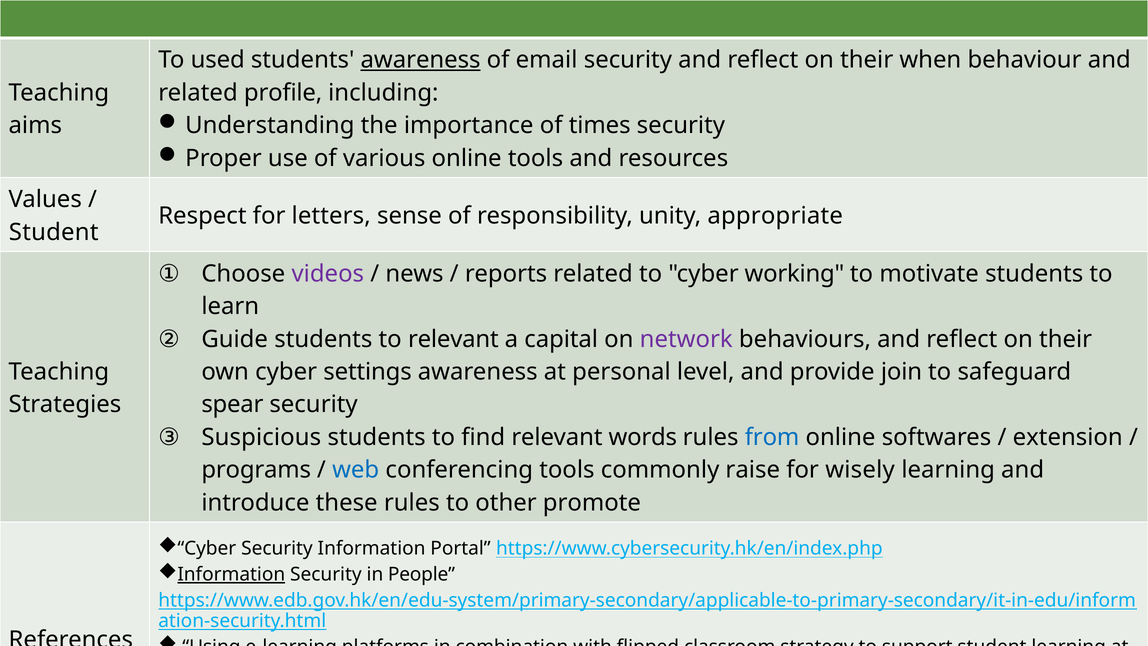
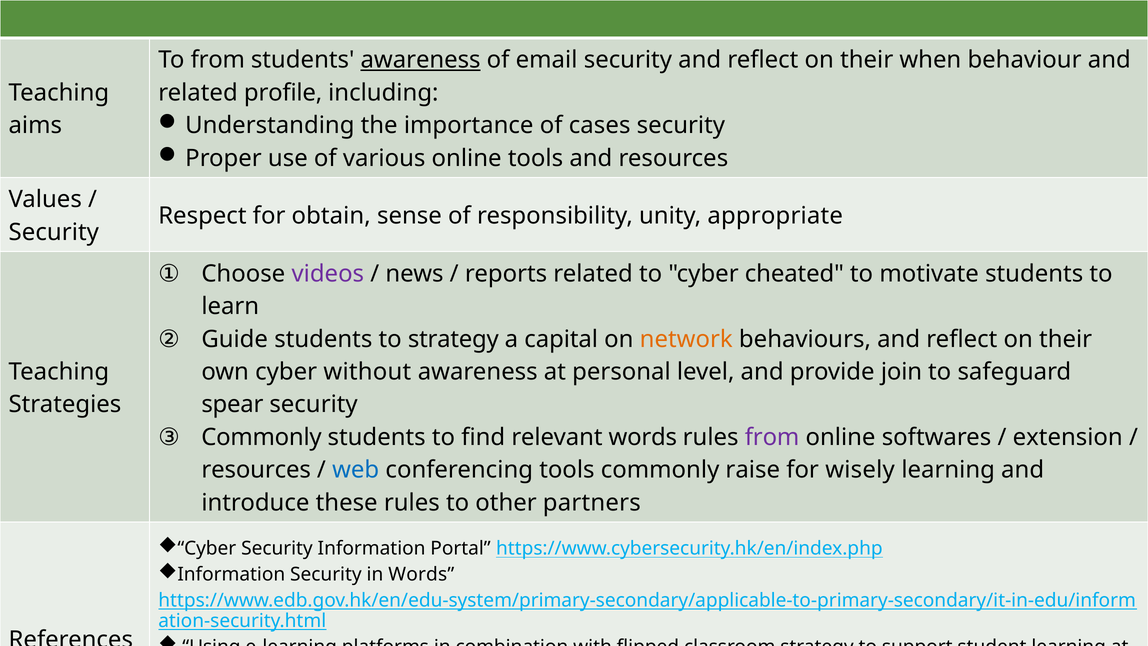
To used: used -> from (218, 60)
times: times -> cases (600, 125)
letters: letters -> obtain (331, 216)
Student: Student -> Security (54, 232)
working: working -> cheated (794, 274)
to relevant: relevant -> strategy (453, 339)
network colour: purple -> orange (686, 339)
settings: settings -> without (367, 372)
Suspicious: Suspicious -> Commonly (261, 437)
from colour: blue -> purple (772, 437)
programs: programs -> resources (256, 470)
promote: promote -> partners (592, 503)
Information underline: present -> none (231, 574)
in People: People -> Words (421, 574)
